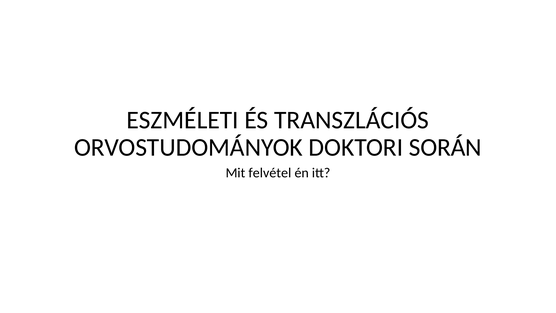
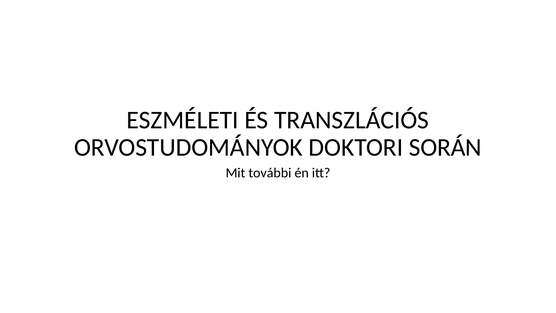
felvétel: felvétel -> további (270, 173)
